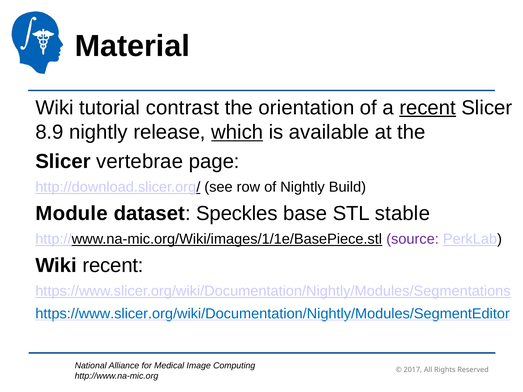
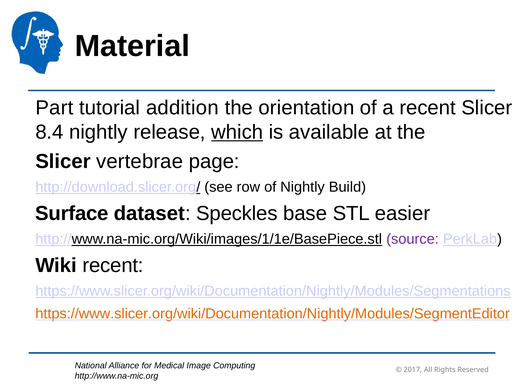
Wiki: Wiki -> Part (54, 108)
contrast: contrast -> addition (182, 108)
recent underline: present -> none (428, 108)
8.9: 8.9 -> 8.4 (49, 132)
Module: Module -> Surface (72, 214)
stable: stable -> easier (403, 214)
https://www.slicer.org/wiki/Documentation/Nightly/Modules/SegmentEditor colour: blue -> orange (273, 314)
